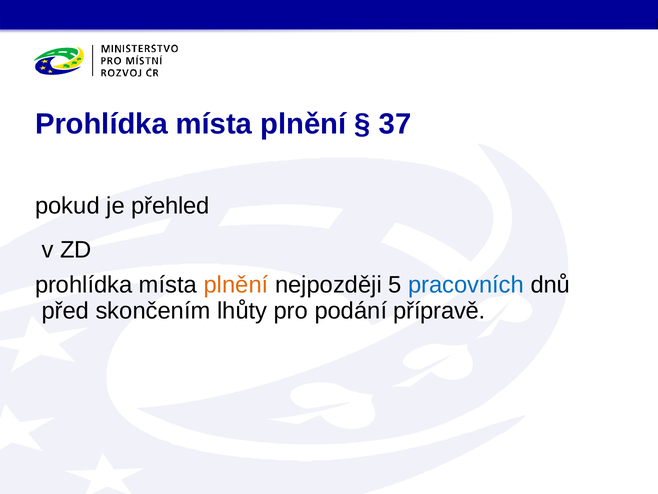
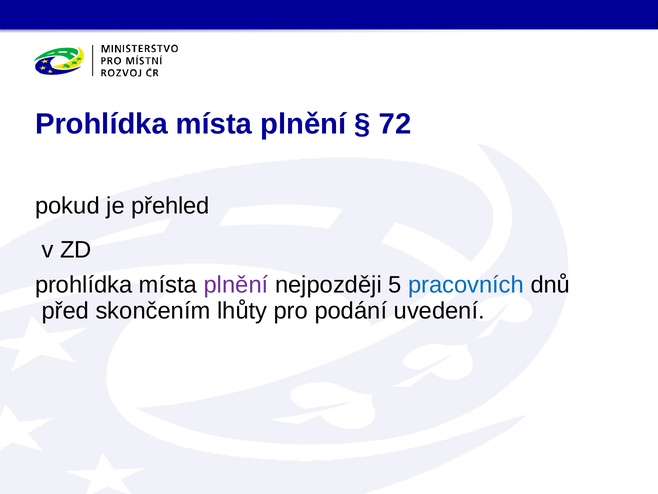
37: 37 -> 72 (395, 124)
plnění colour: orange -> purple (236, 285)
přípravě: přípravě -> uvedení (439, 310)
